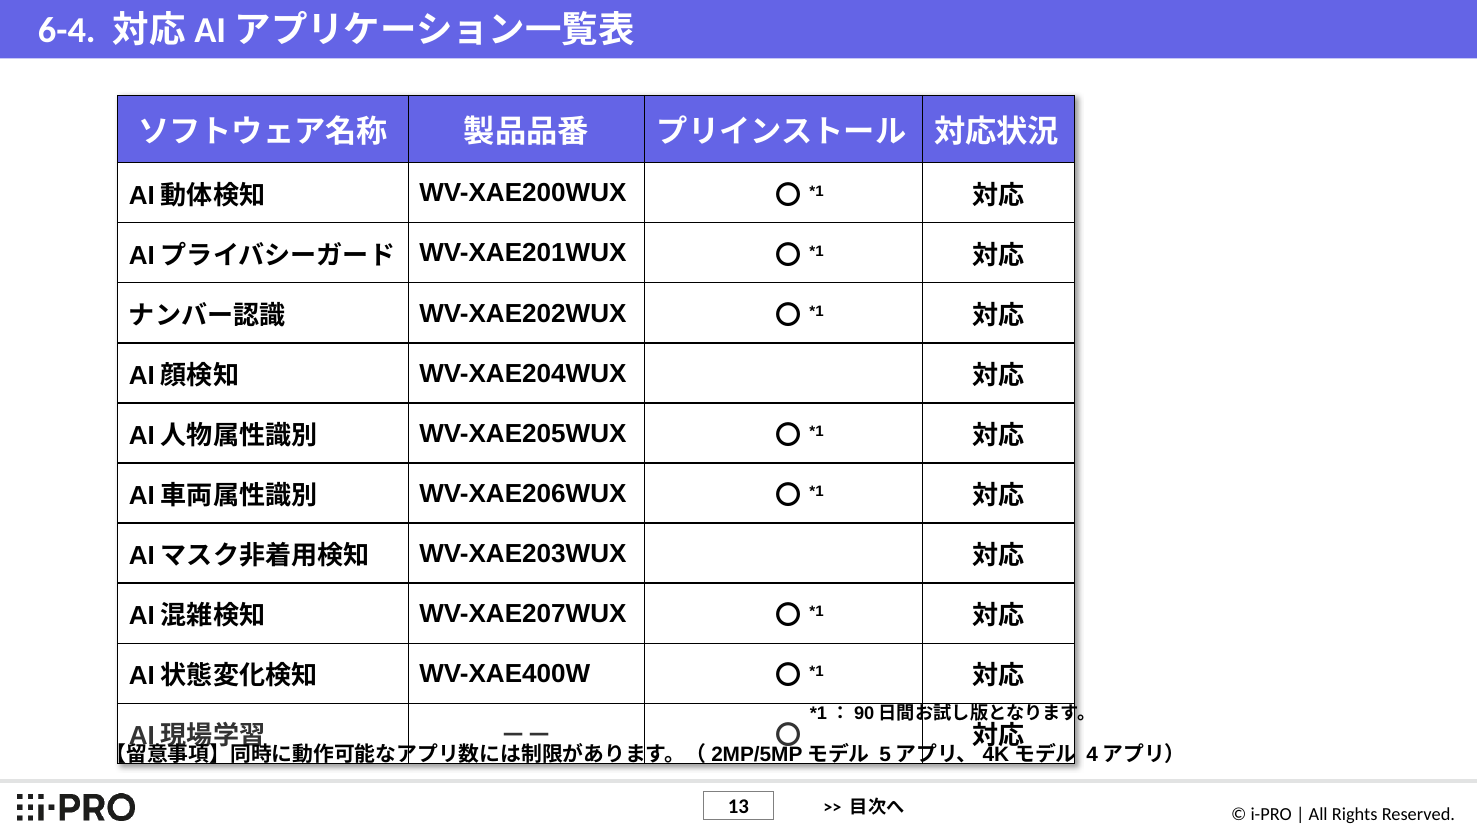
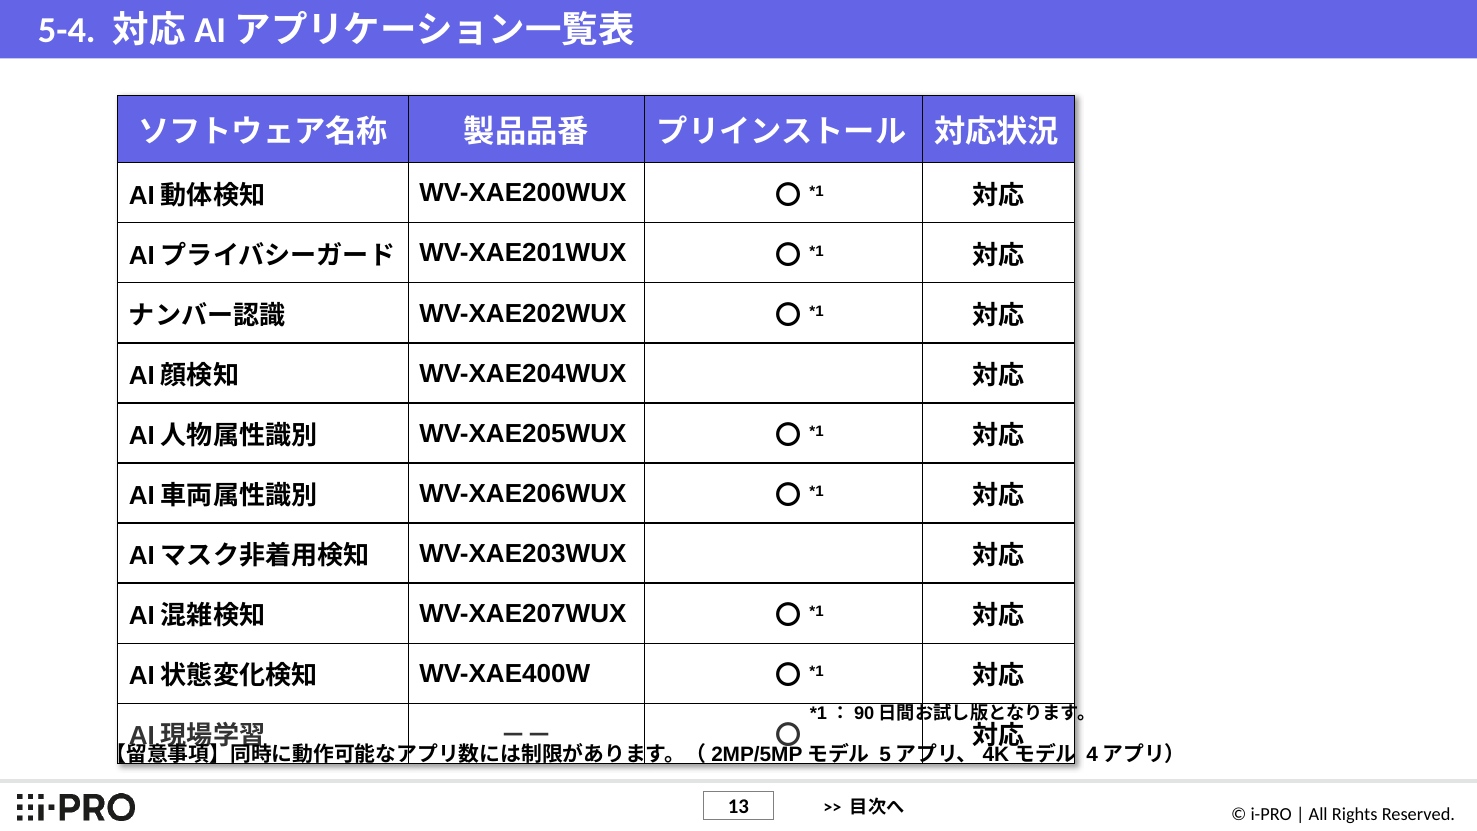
6-4: 6-4 -> 5-4 (67, 30)
